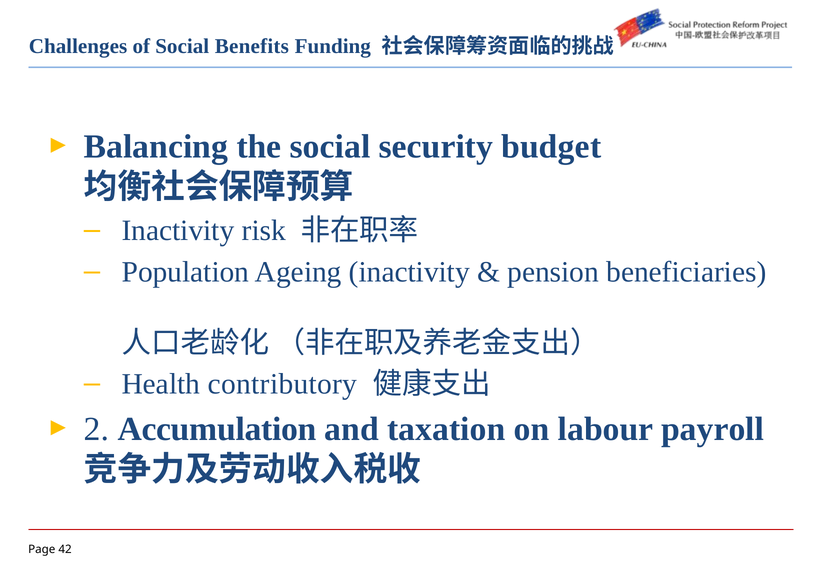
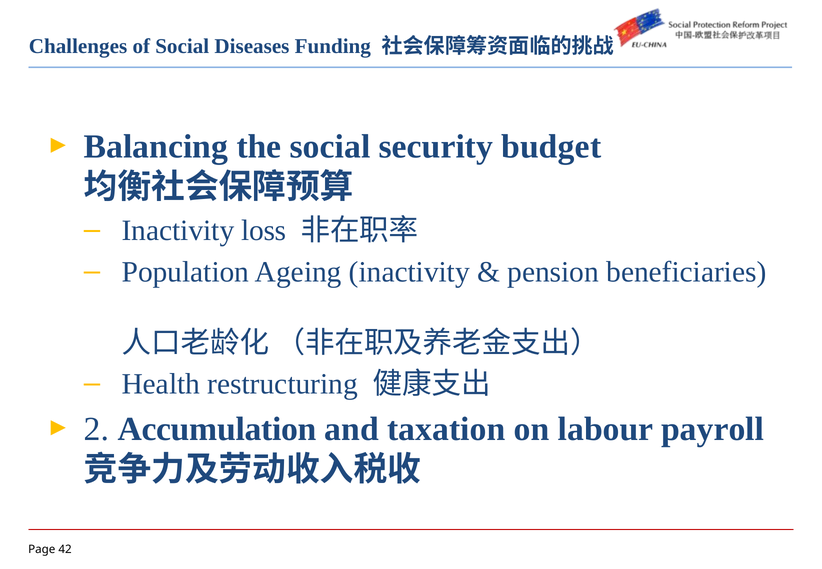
Benefits: Benefits -> Diseases (252, 46)
risk: risk -> loss (264, 231)
contributory: contributory -> restructuring (283, 384)
